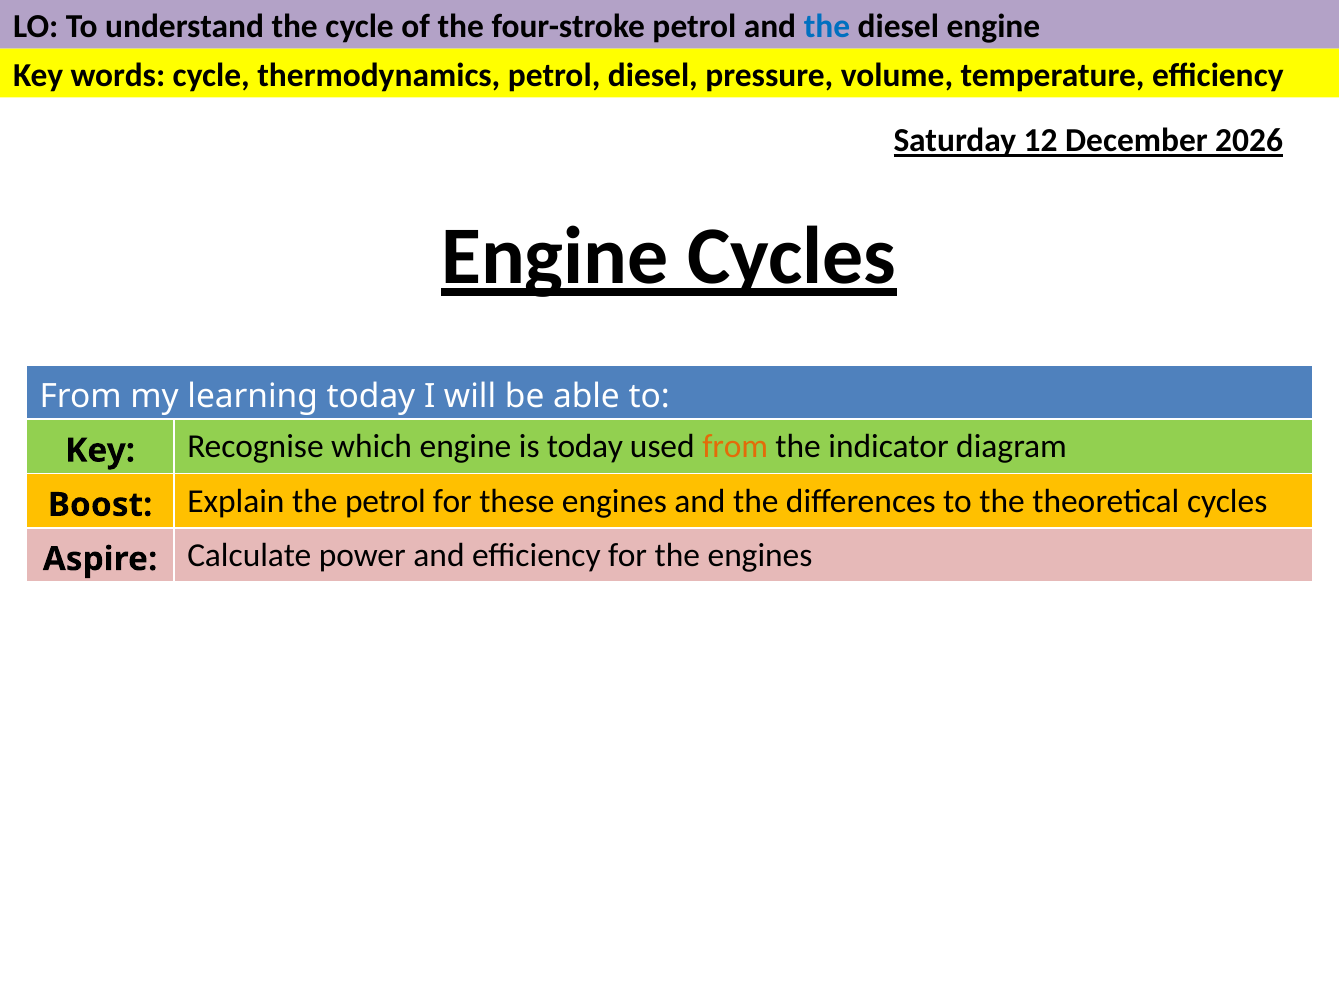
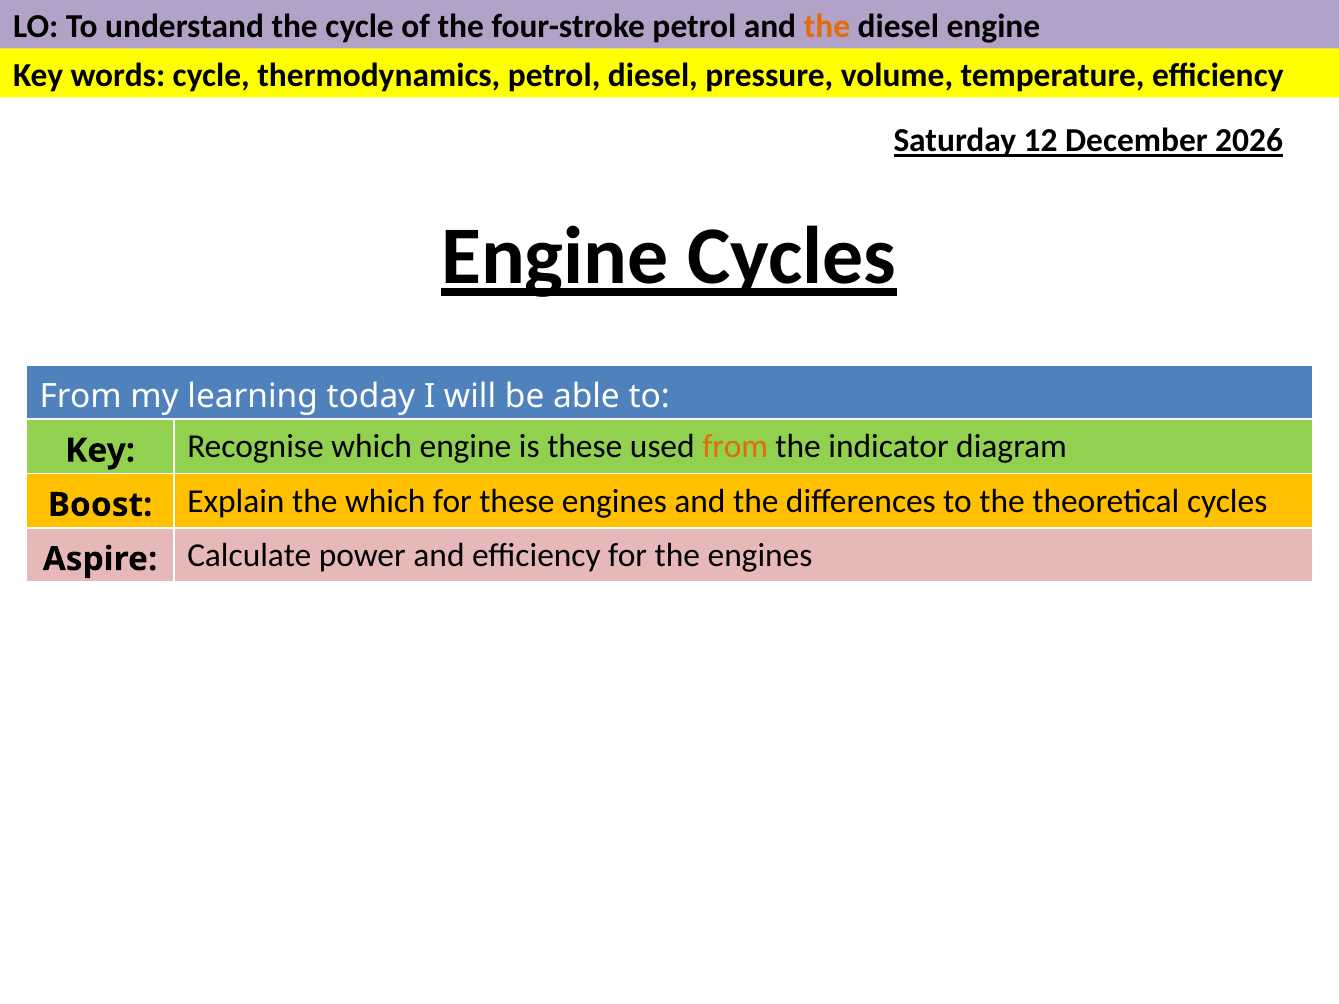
the colour: blue -> orange (827, 27)
is today: today -> these (585, 447)
the petrol: petrol -> which (385, 501)
